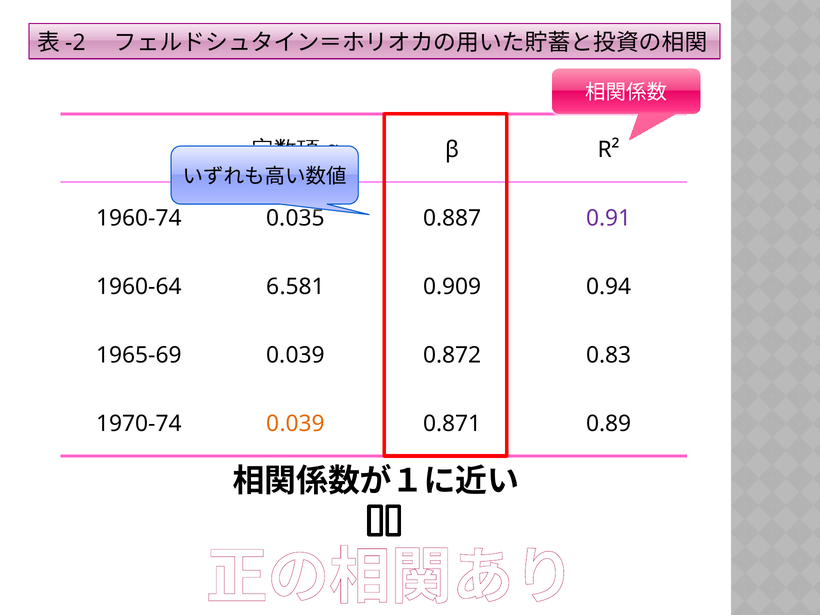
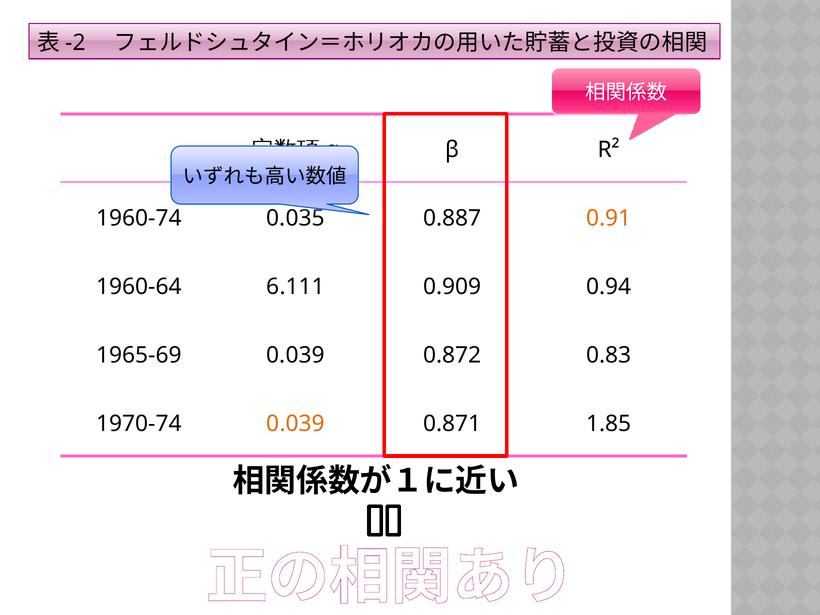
0.91 colour: purple -> orange (609, 218)
6.581: 6.581 -> 6.111 (296, 287)
0.89: 0.89 -> 1.85 (609, 424)
